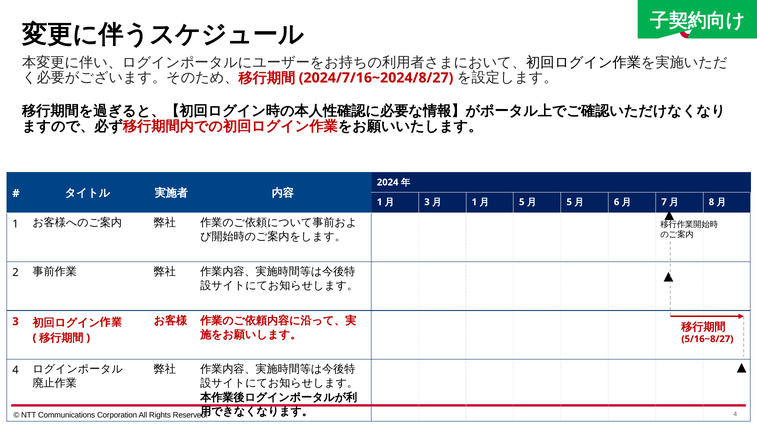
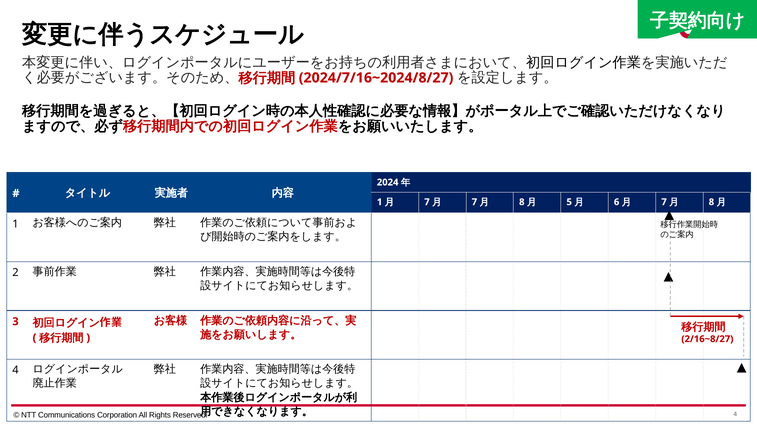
3: 3 -> 7 (427, 202)
1: 1 -> 7 (474, 202)
5: 5 -> 8 (522, 202)
5/16~8/27: 5/16~8/27 -> 2/16~8/27 (707, 339)
